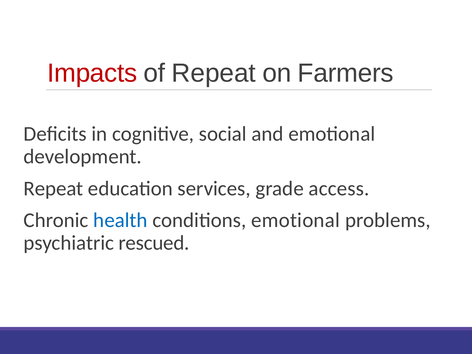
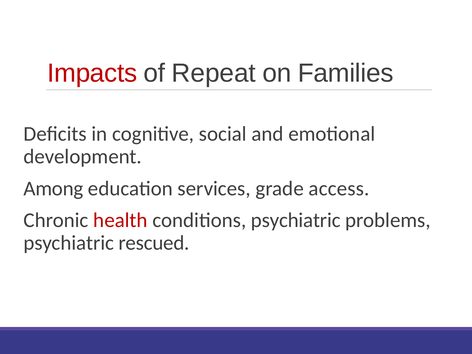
Farmers: Farmers -> Families (346, 73)
Repeat: Repeat -> Among (53, 188)
health colour: blue -> red (120, 220)
conditions emotional: emotional -> psychiatric (296, 220)
